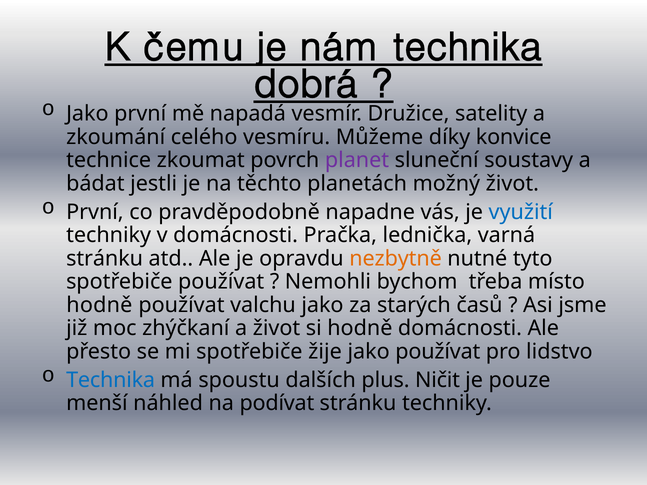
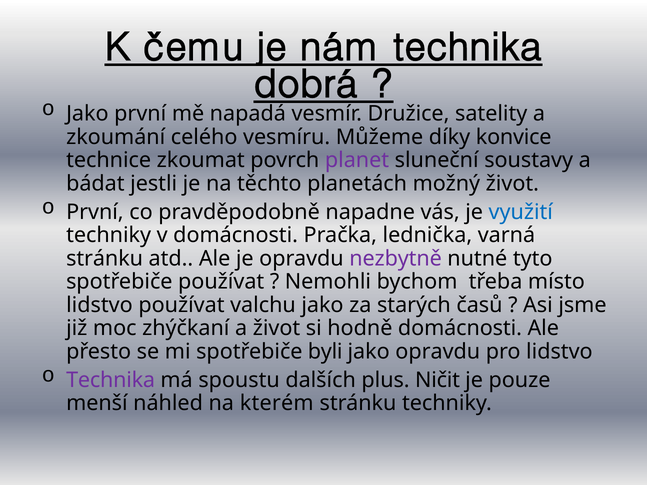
nezbytně colour: orange -> purple (396, 259)
hodně: hodně -> lidstvo (99, 305)
žije: žije -> byli (325, 352)
jako používat: používat -> opravdu (438, 352)
Technika colour: blue -> purple (111, 380)
podívat: podívat -> kterém (277, 403)
